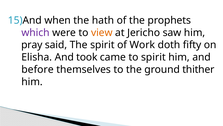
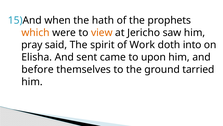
which colour: purple -> orange (36, 32)
fifty: fifty -> into (192, 45)
took: took -> sent (87, 57)
to spirit: spirit -> upon (153, 57)
thither: thither -> tarried (198, 69)
